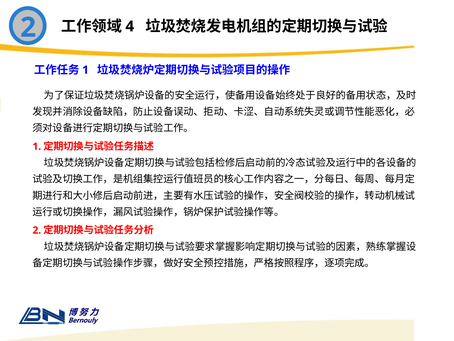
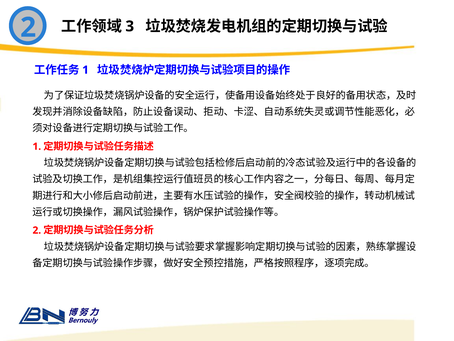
4: 4 -> 3 (130, 26)
